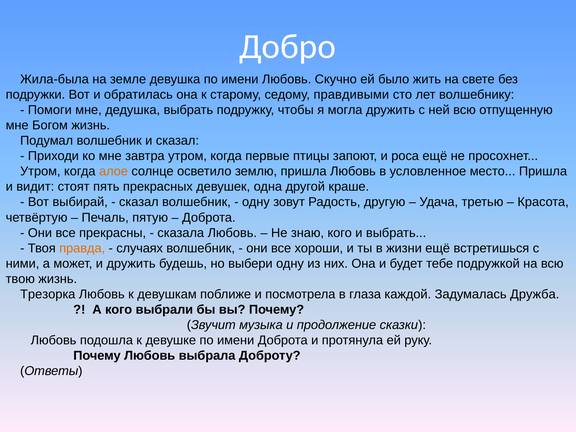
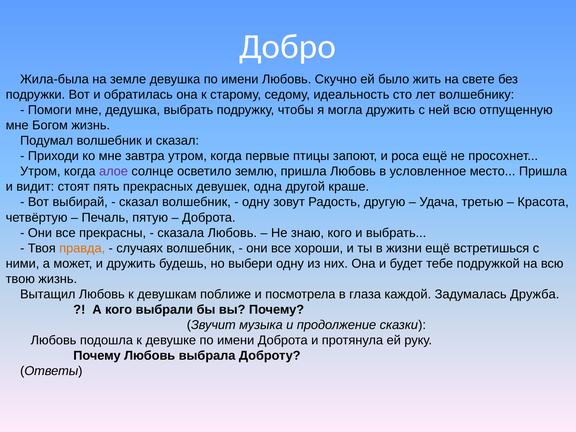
правдивыми: правдивыми -> идеальность (351, 95)
алое colour: orange -> purple (113, 171)
Трезорка: Трезорка -> Вытащил (48, 294)
